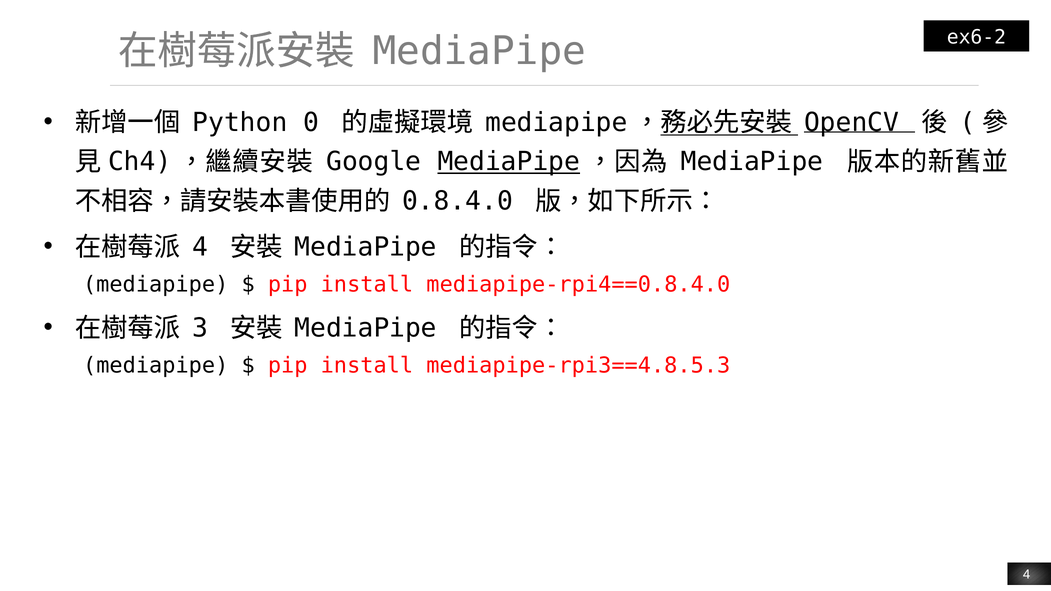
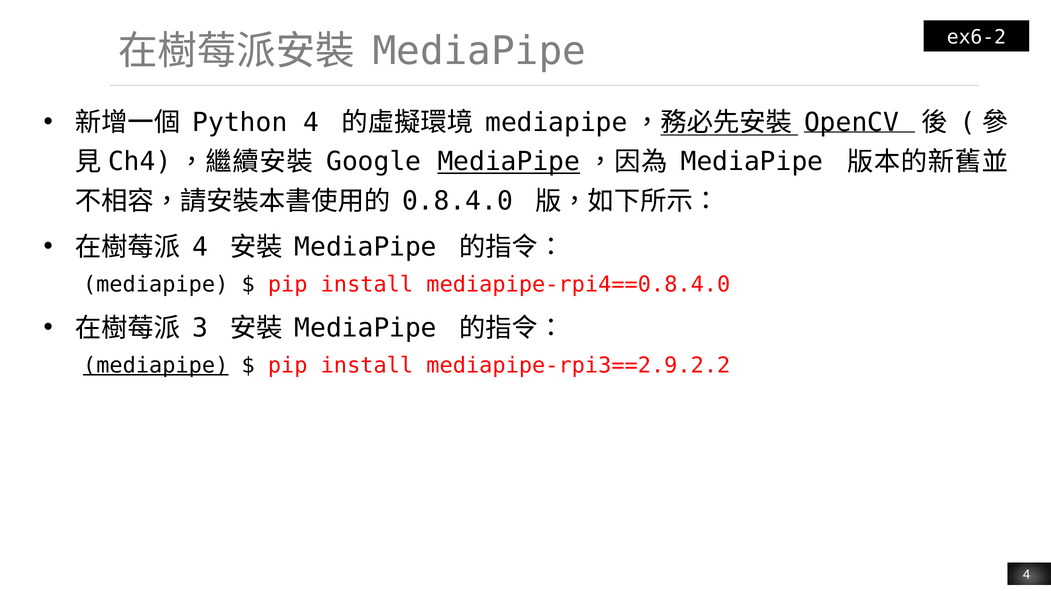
Python 0: 0 -> 4 (311, 122)
mediapipe underline: none -> present (156, 366)
mediapipe-rpi3==4.8.5.3: mediapipe-rpi3==4.8.5.3 -> mediapipe-rpi3==2.9.2.2 (578, 366)
